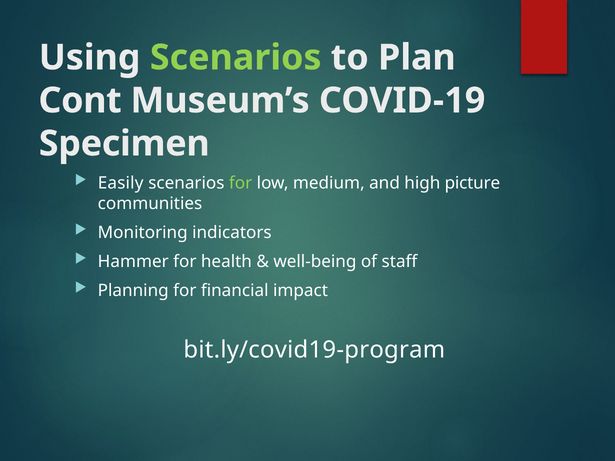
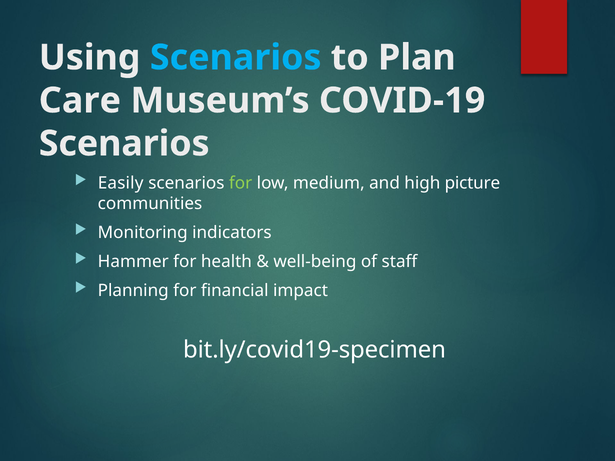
Scenarios colour: light green -> light blue (236, 58)
Cont: Cont -> Care (80, 101)
Specimen: Specimen -> Scenarios (124, 144)
bit.ly/covid19-program: bit.ly/covid19-program -> bit.ly/covid19-specimen (315, 350)
